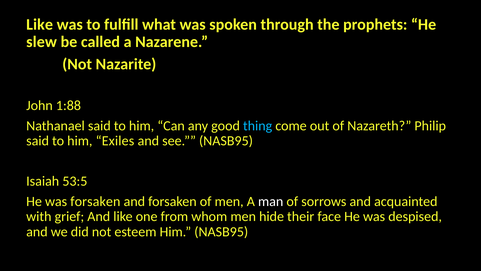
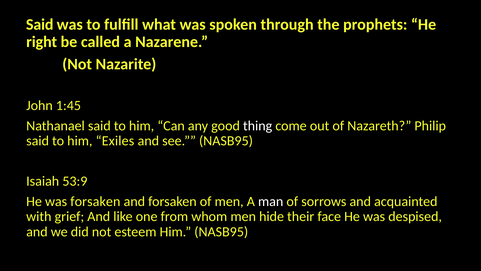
Like: Like -> Said (40, 24)
slew: slew -> right (42, 42)
1:88: 1:88 -> 1:45 (68, 105)
thing colour: light blue -> white (258, 126)
53:5: 53:5 -> 53:9 (75, 181)
